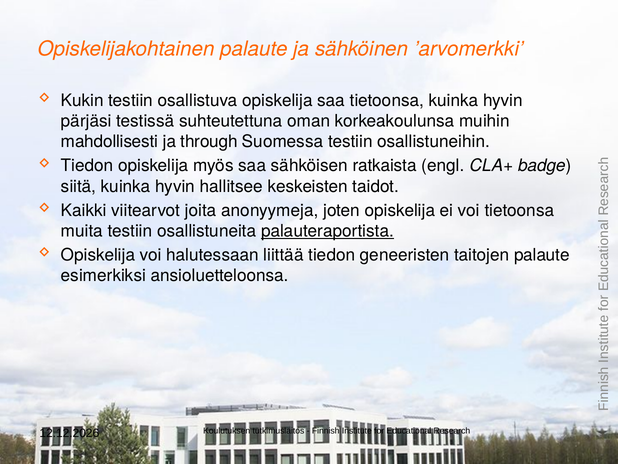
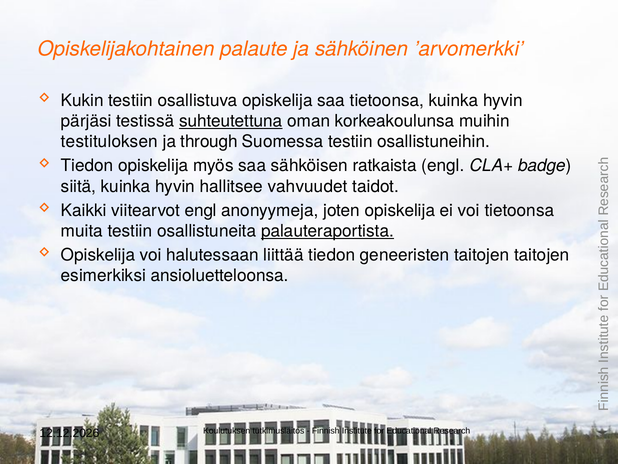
suhteutettuna underline: none -> present (231, 121)
mahdollisesti: mahdollisesti -> testituloksen (109, 142)
keskeisten: keskeisten -> vahvuudet (308, 186)
viitearvot joita: joita -> engl (201, 210)
taitojen palaute: palaute -> taitojen (542, 255)
